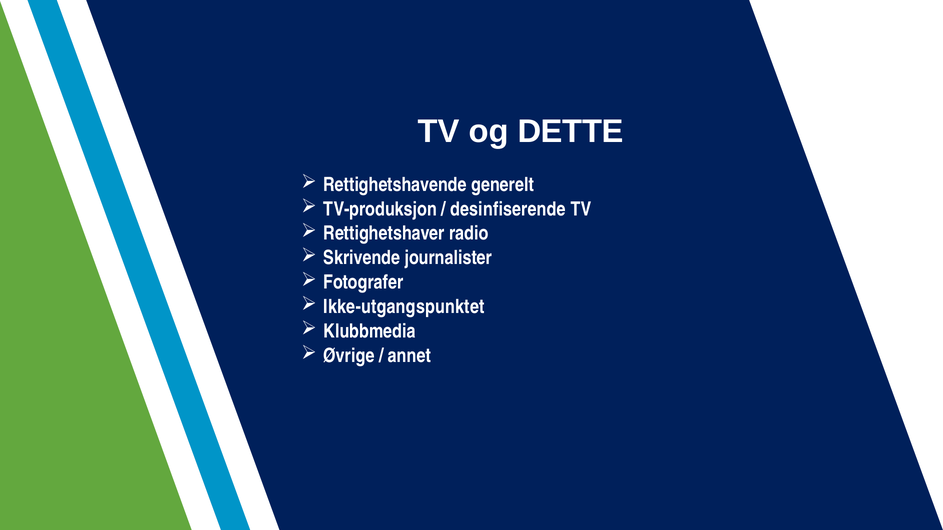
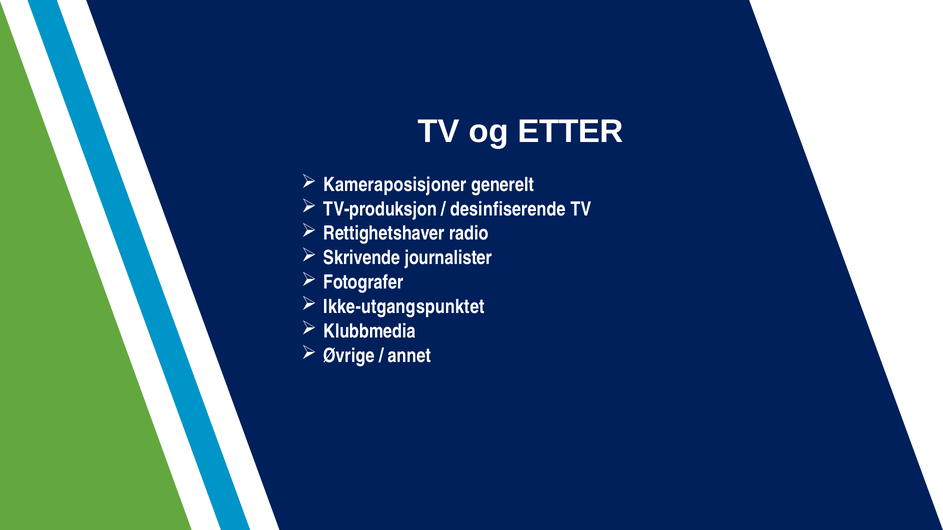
DETTE: DETTE -> ETTER (571, 132)
Rettighetshavende: Rettighetshavende -> Kameraposisjoner (395, 185)
